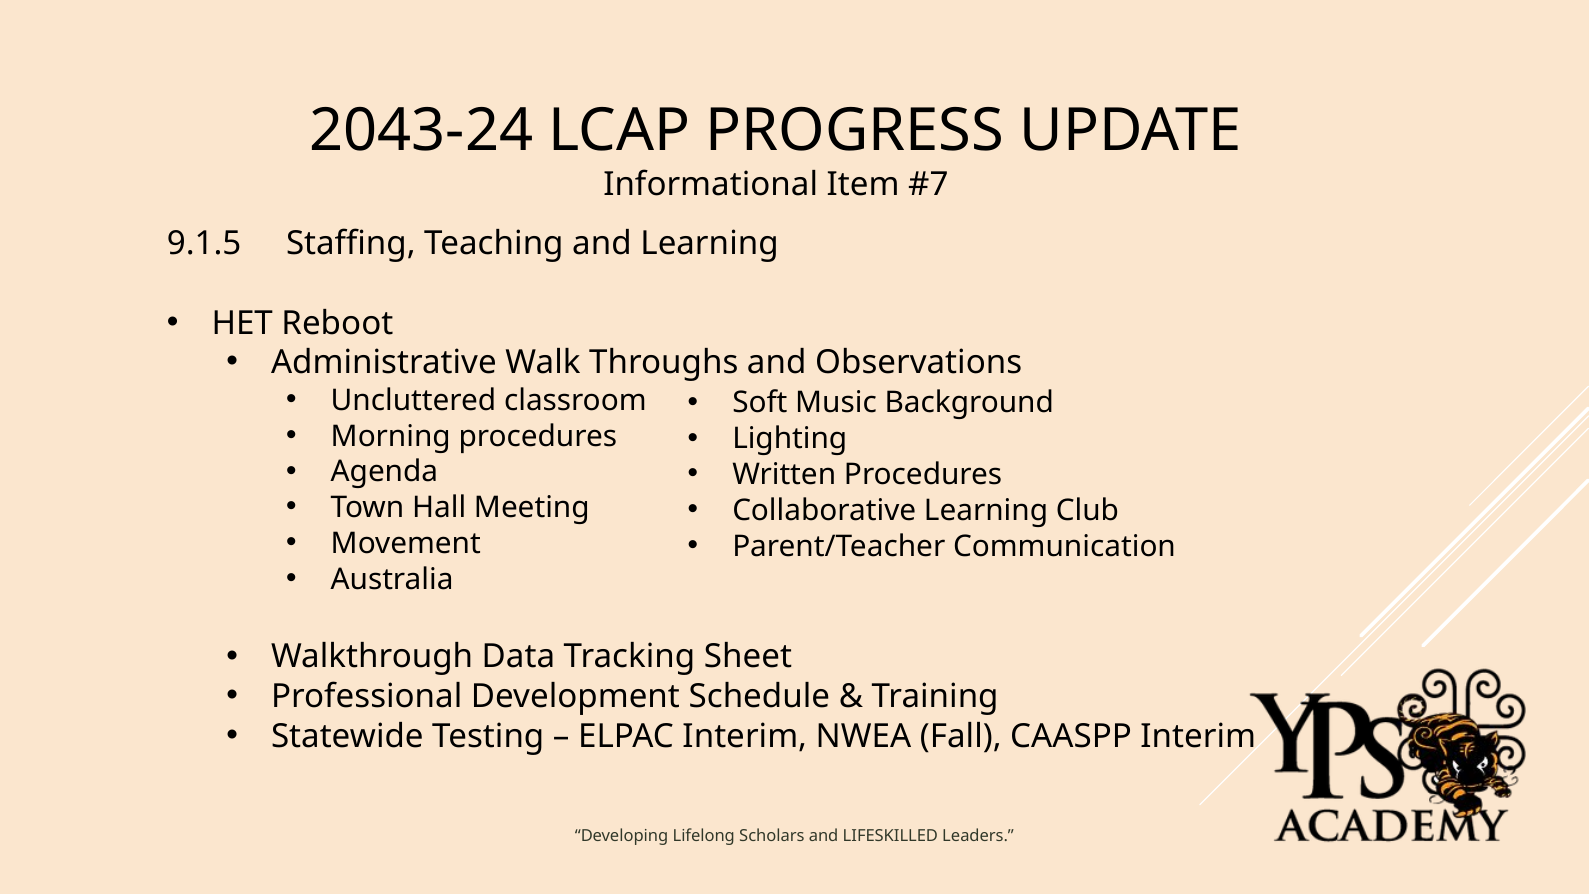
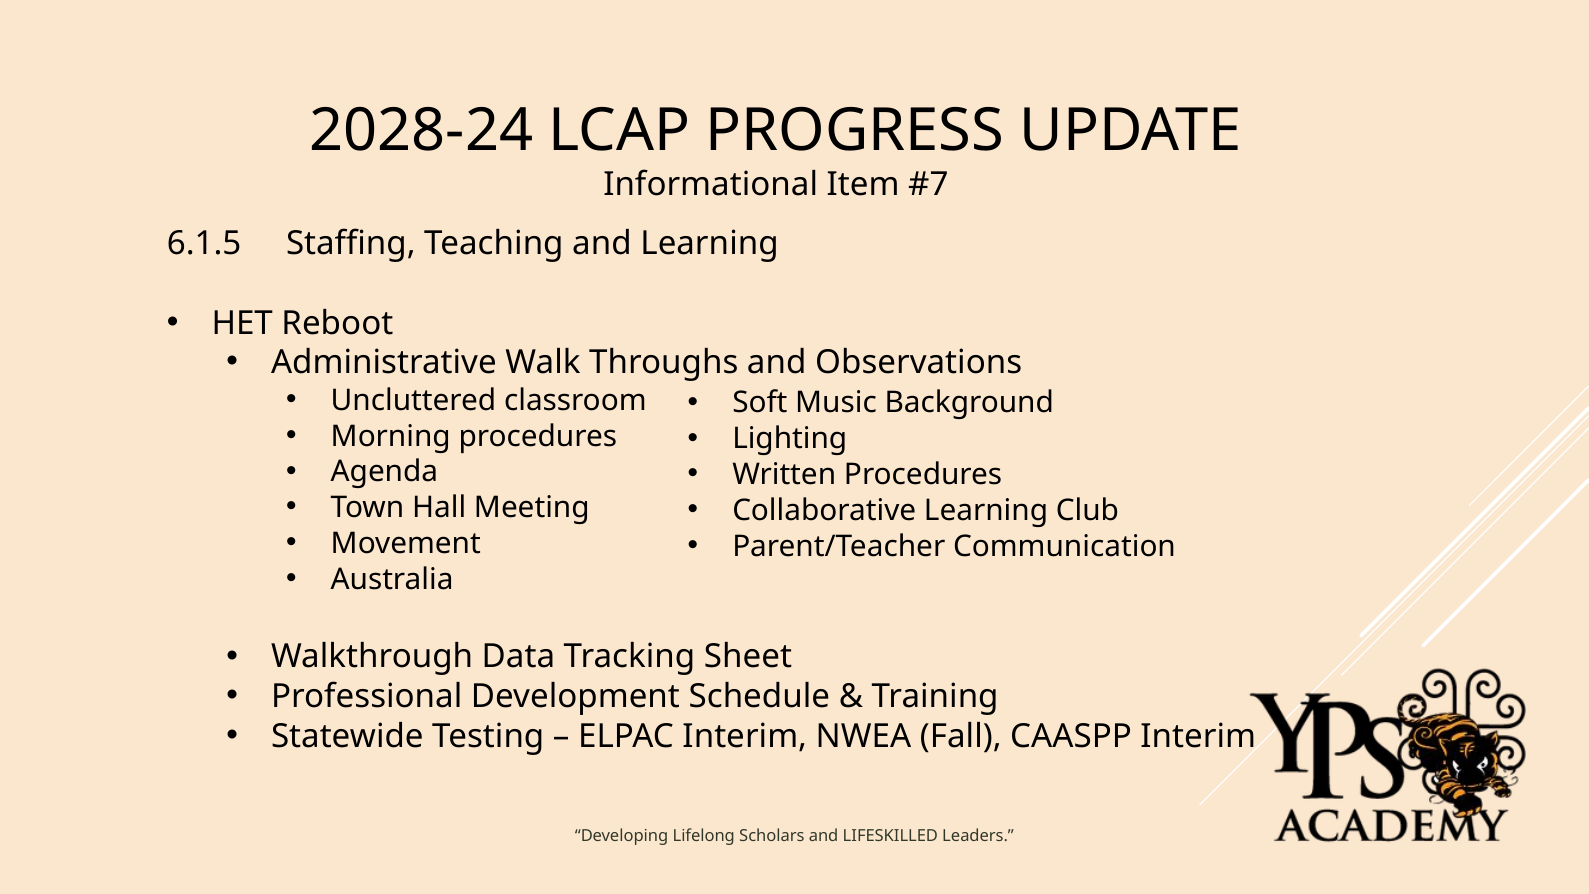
2043-24: 2043-24 -> 2028-24 (421, 130)
9.1.5: 9.1.5 -> 6.1.5 (204, 244)
